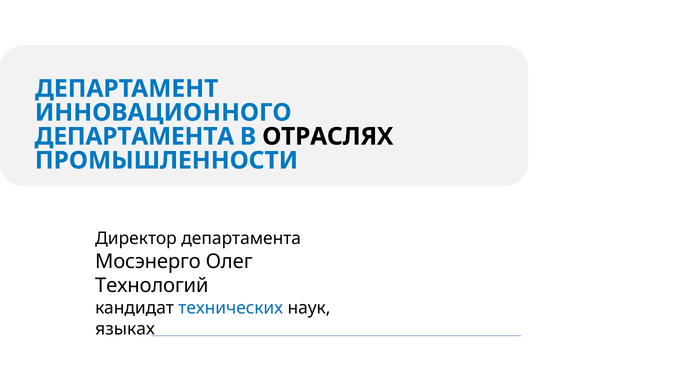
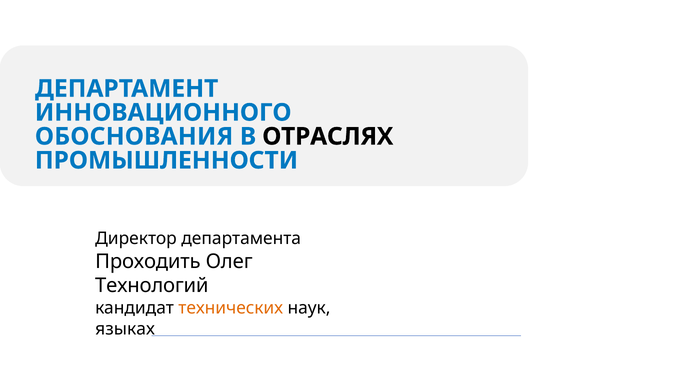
ДЕПАРТАМЕНТА: ДЕПАРТАМЕНТА -> ОБОСНОВАНИЯ (134, 136)
Мосэнерго: Мосэнерго -> Проходить (148, 261)
технических colour: blue -> orange (231, 308)
